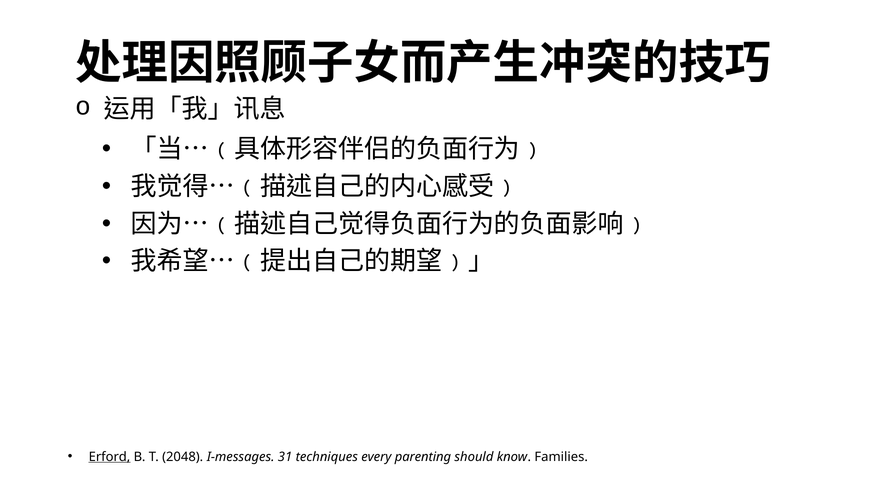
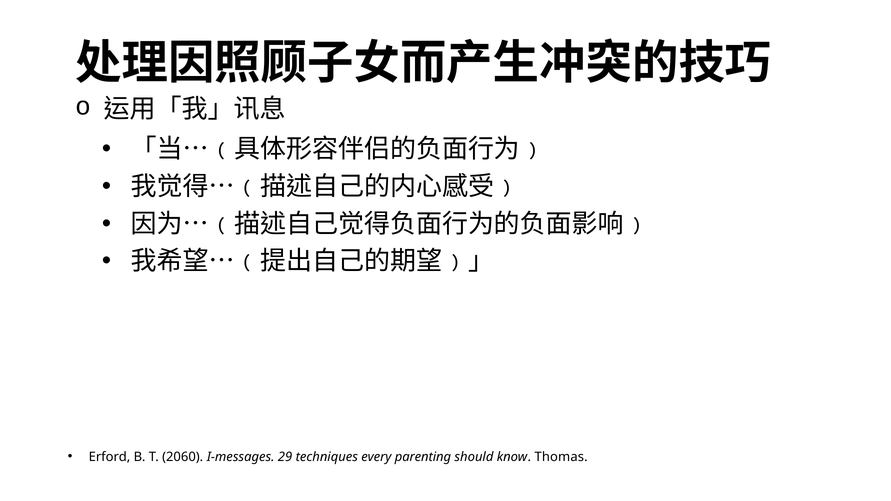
Erford underline: present -> none (110, 457)
2048: 2048 -> 2060 (183, 457)
31: 31 -> 29 (285, 457)
Families: Families -> Thomas (561, 457)
